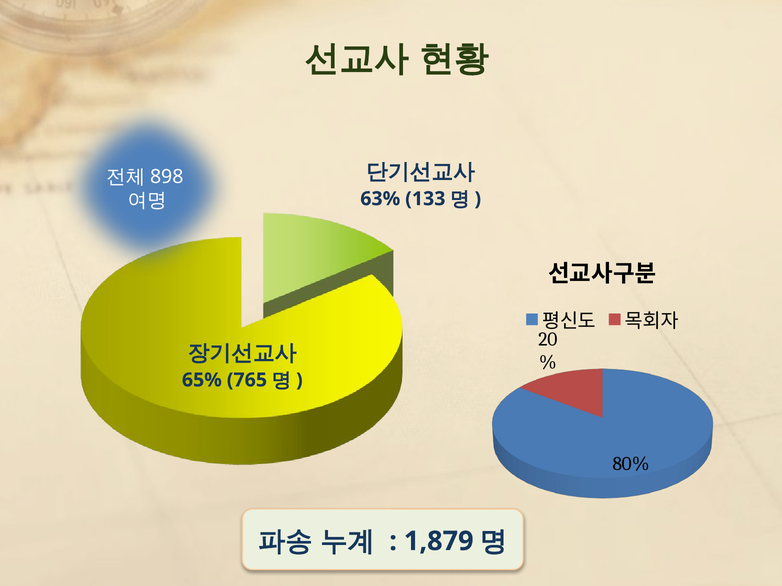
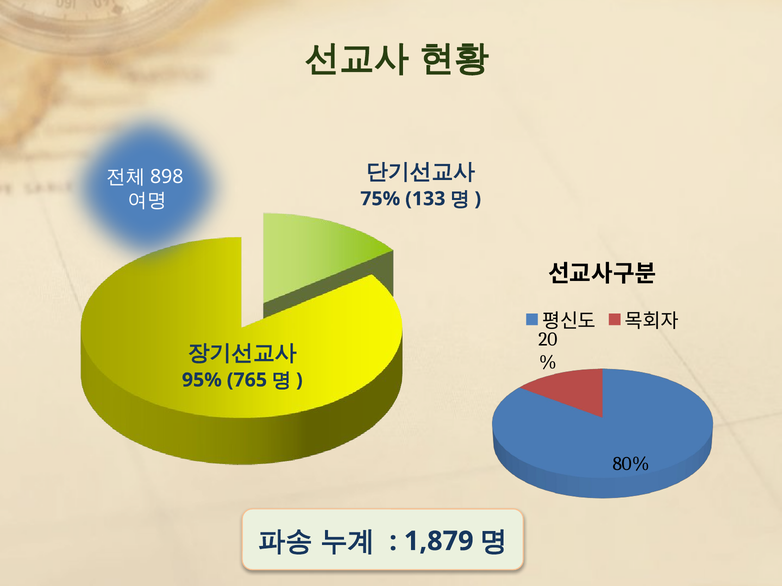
63%: 63% -> 75% (380, 199)
65%: 65% -> 95% (202, 380)
